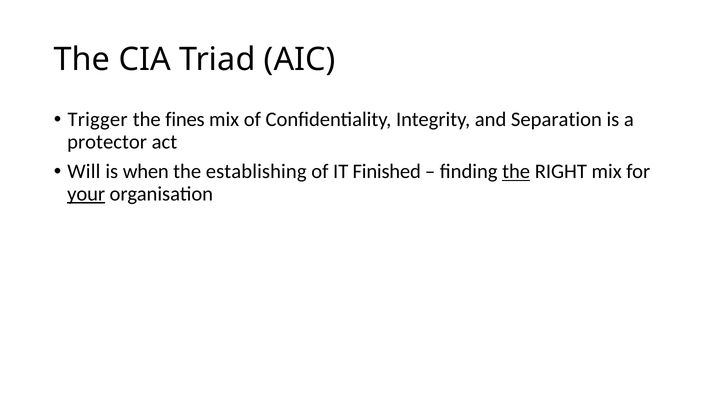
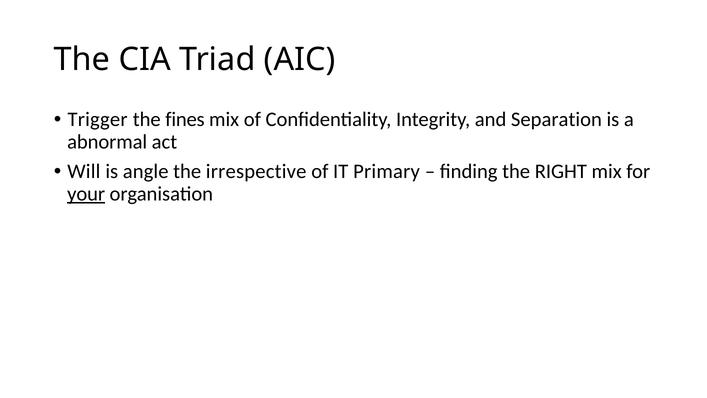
protector: protector -> abnormal (107, 142)
when: when -> angle (146, 171)
establishing: establishing -> irrespective (256, 171)
Finished: Finished -> Primary (387, 171)
the underline: present -> none (516, 171)
